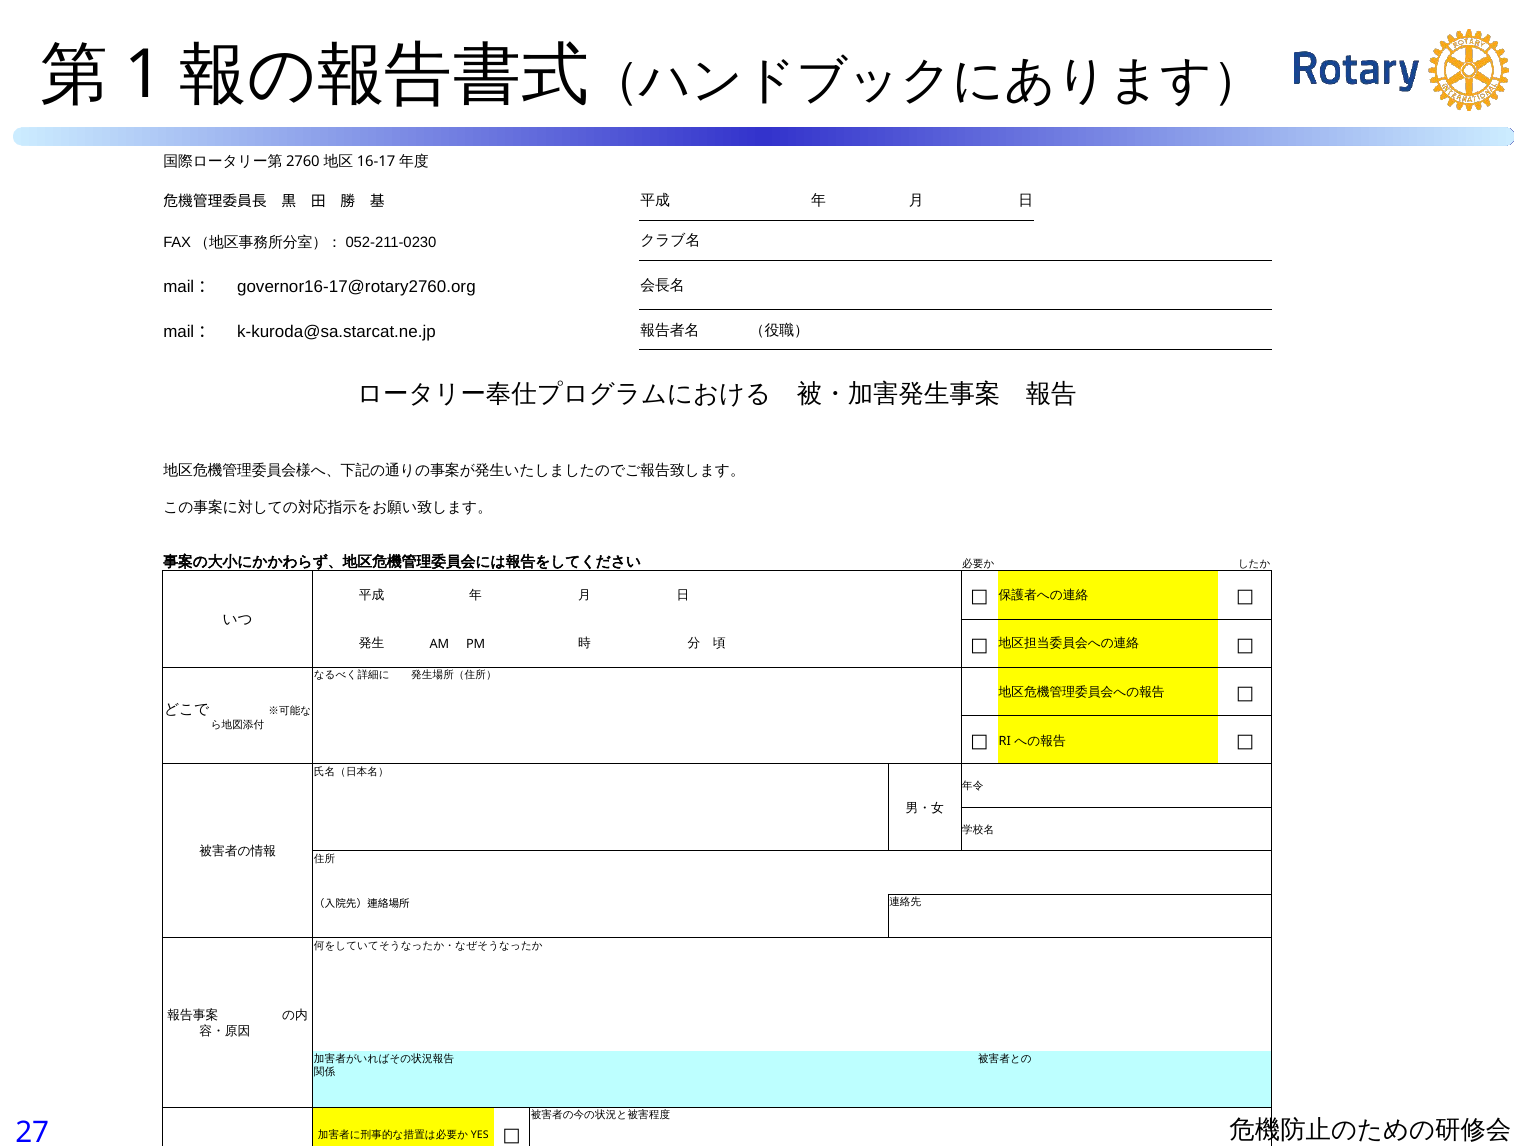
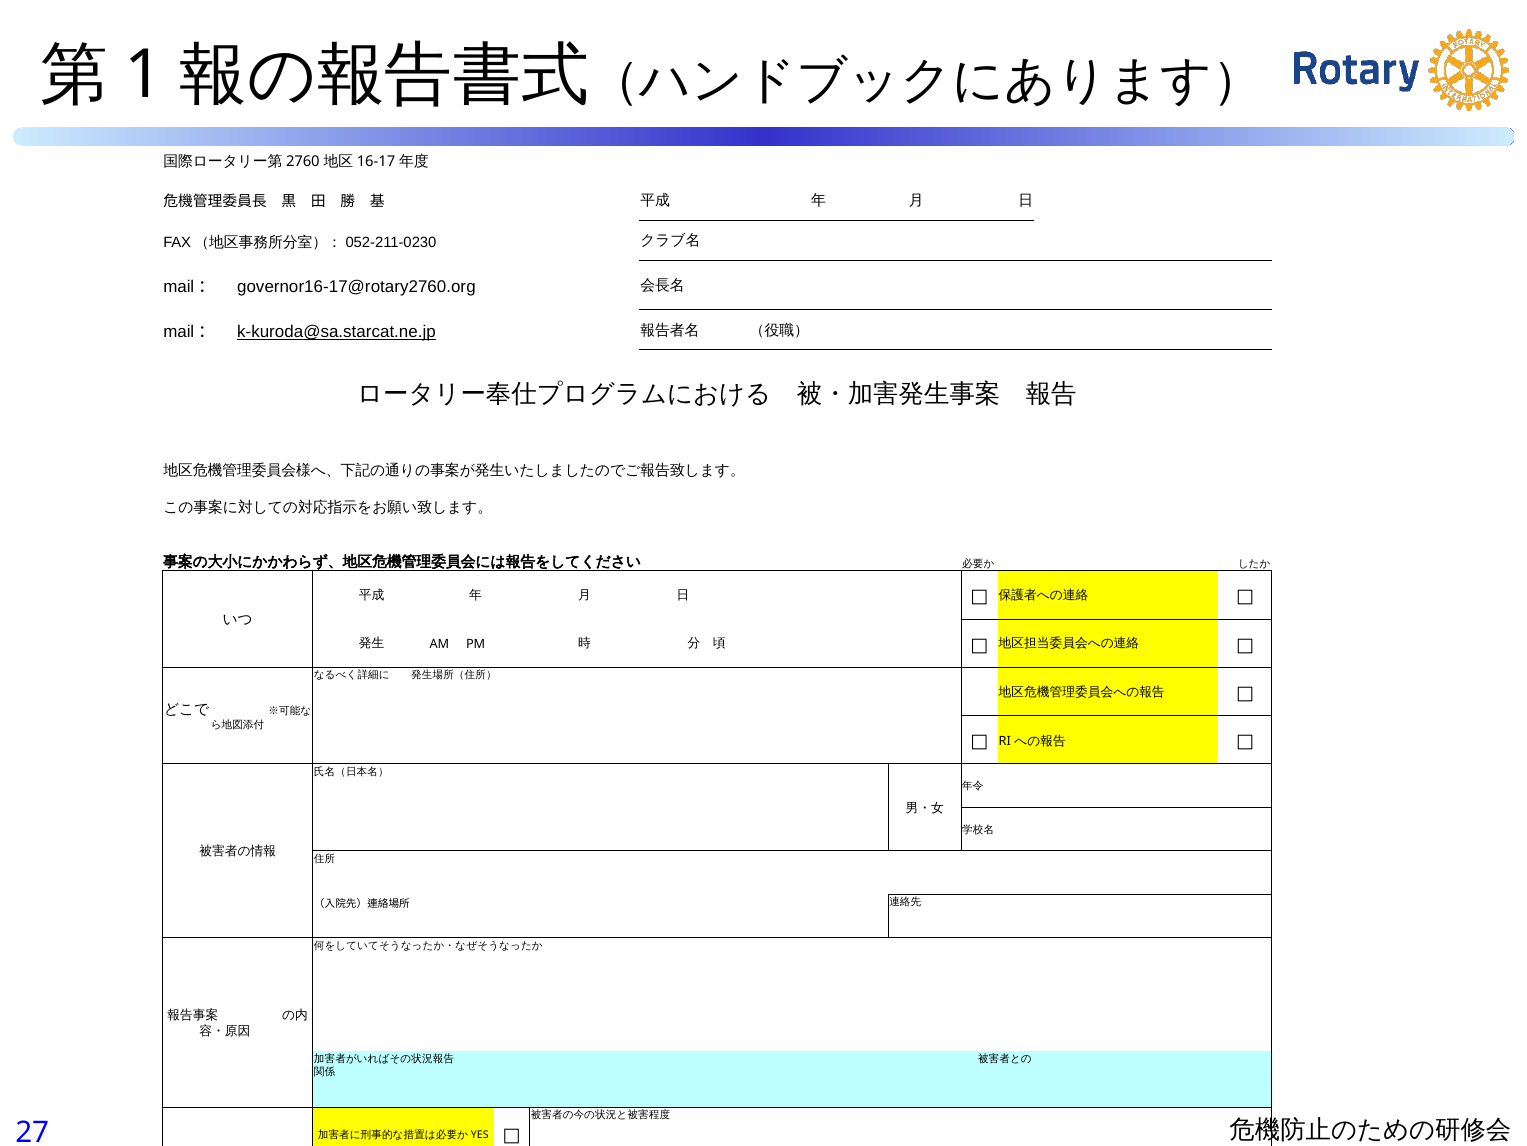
k-kuroda@sa.starcat.ne.jp underline: none -> present (336, 332)
